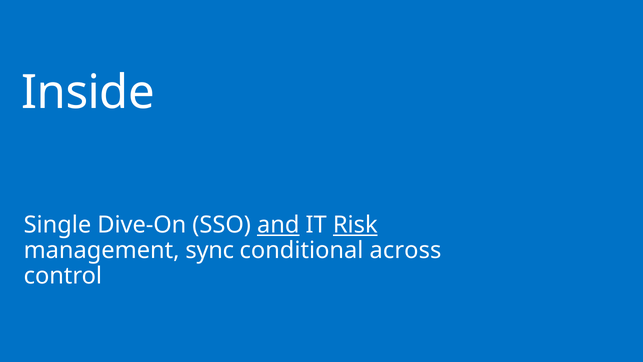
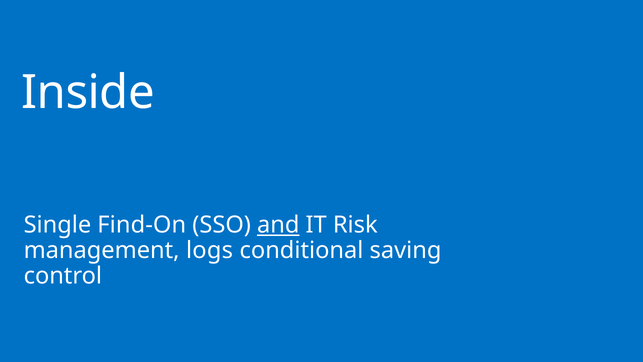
Dive-On: Dive-On -> Find-On (142, 225)
Risk underline: present -> none (355, 225)
sync: sync -> logs (210, 250)
across: across -> saving (406, 250)
